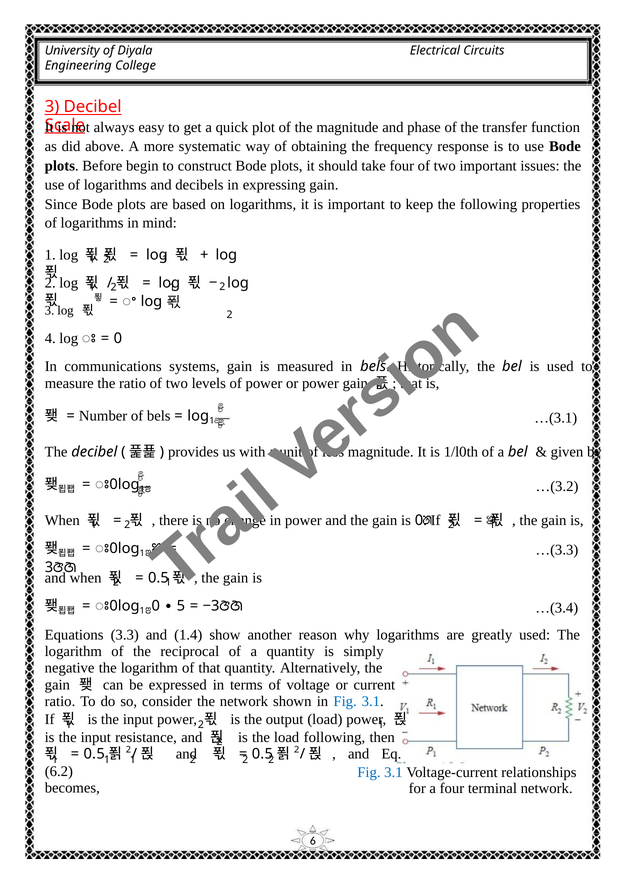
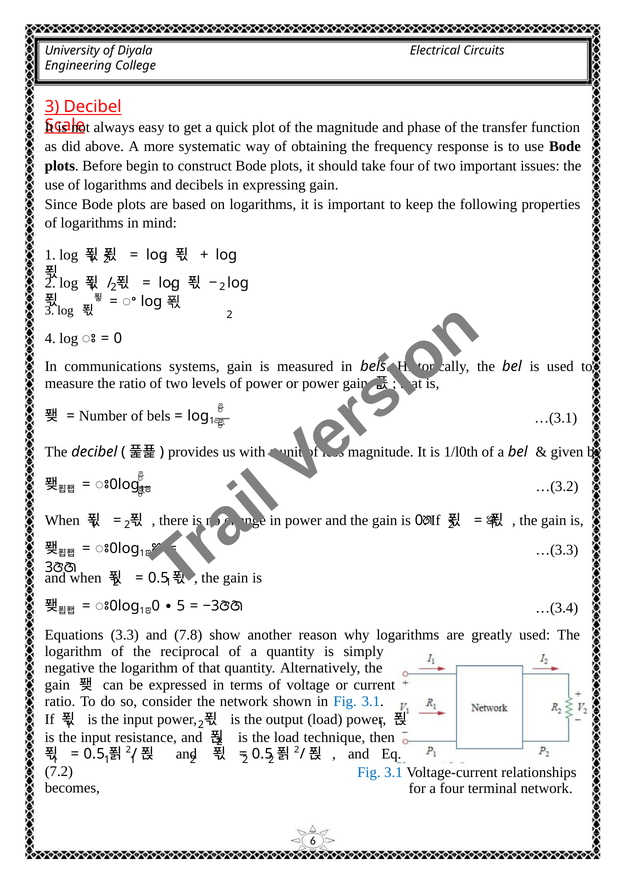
1.4: 1.4 -> 7.8 (188, 635)
load following: following -> technique (334, 737)
6.2: 6.2 -> 7.2 (59, 771)
